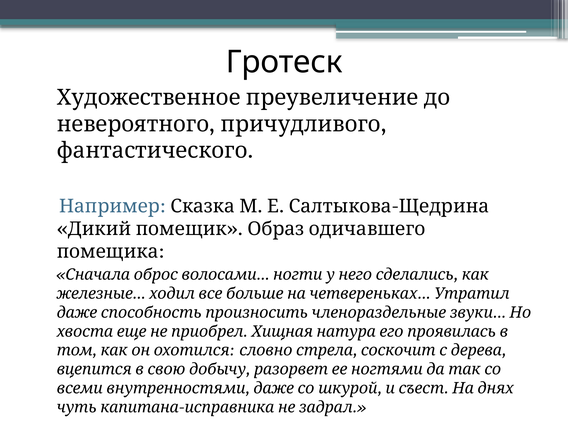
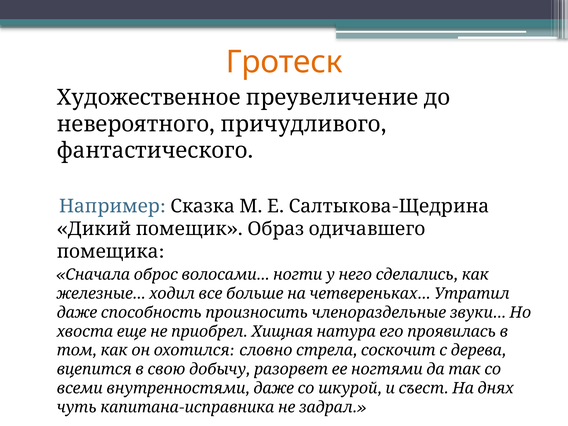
Гротеск colour: black -> orange (284, 62)
